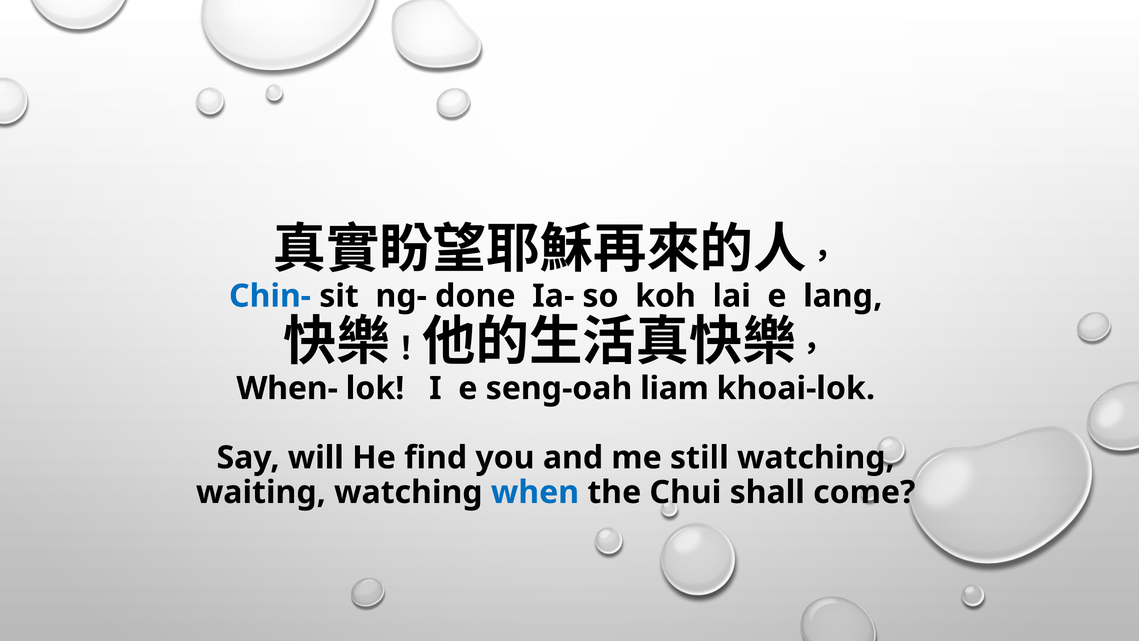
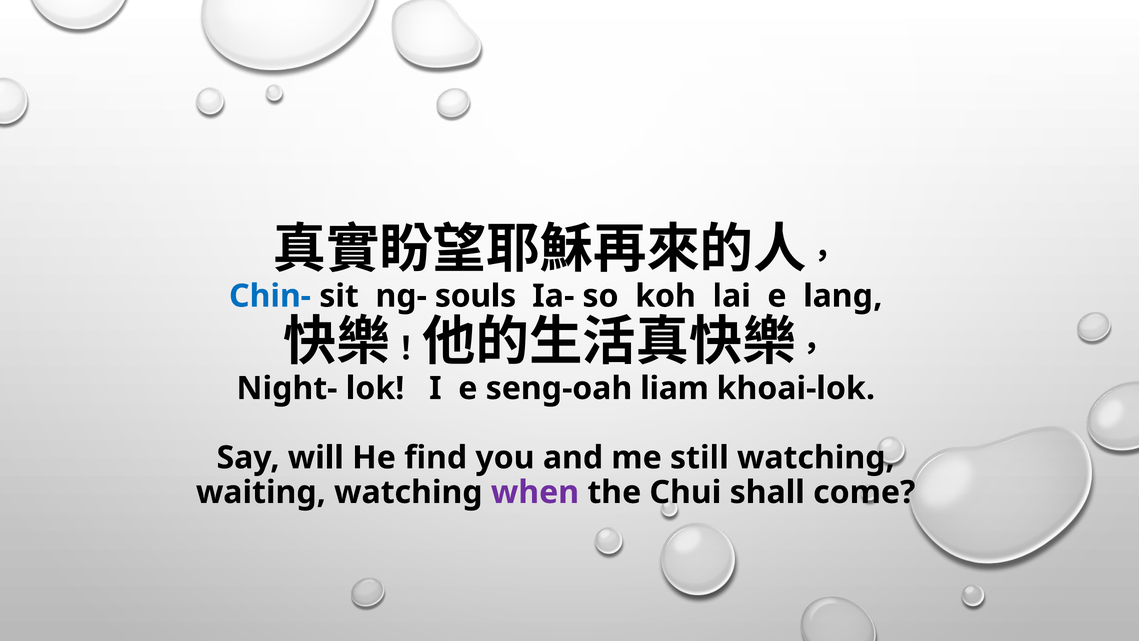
done: done -> souls (476, 296)
When-: When- -> Night- (287, 388)
when colour: blue -> purple (535, 492)
